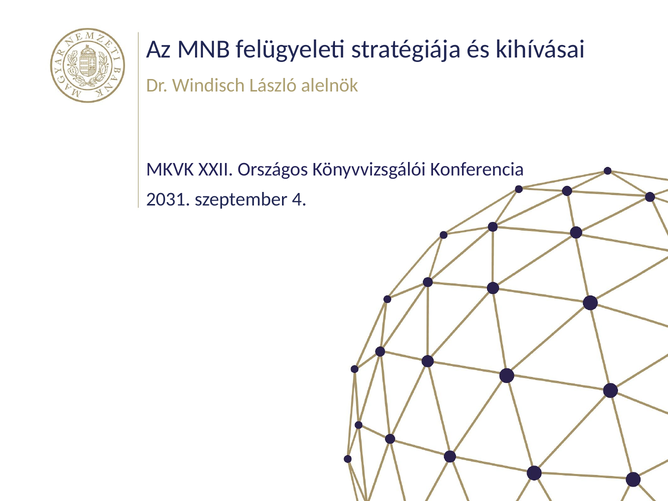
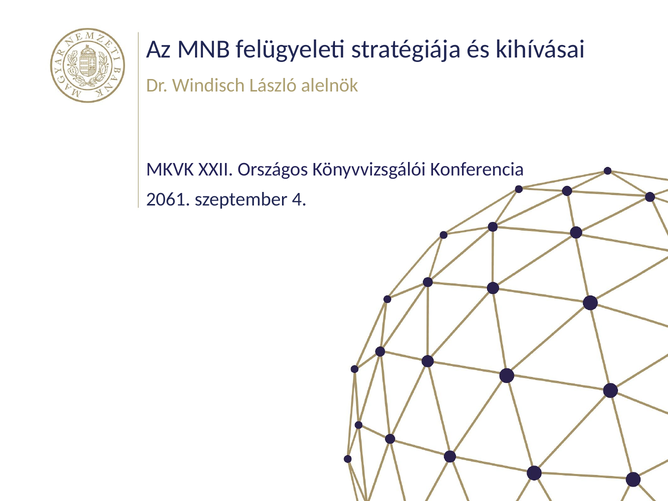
2031: 2031 -> 2061 (168, 199)
